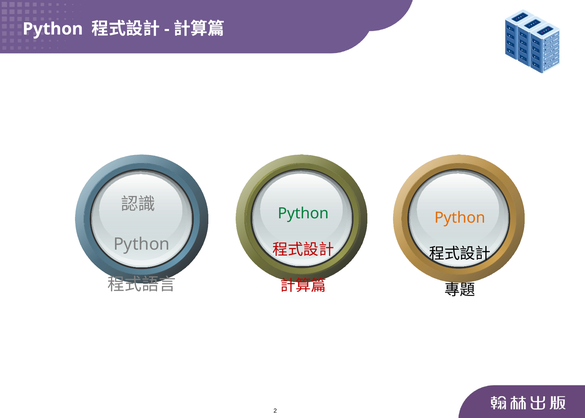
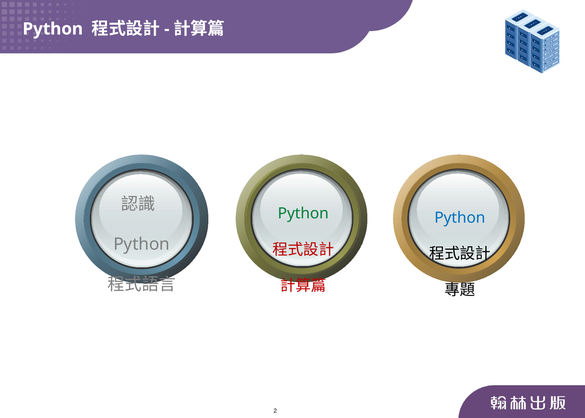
Python colour: orange -> blue (460, 218)
